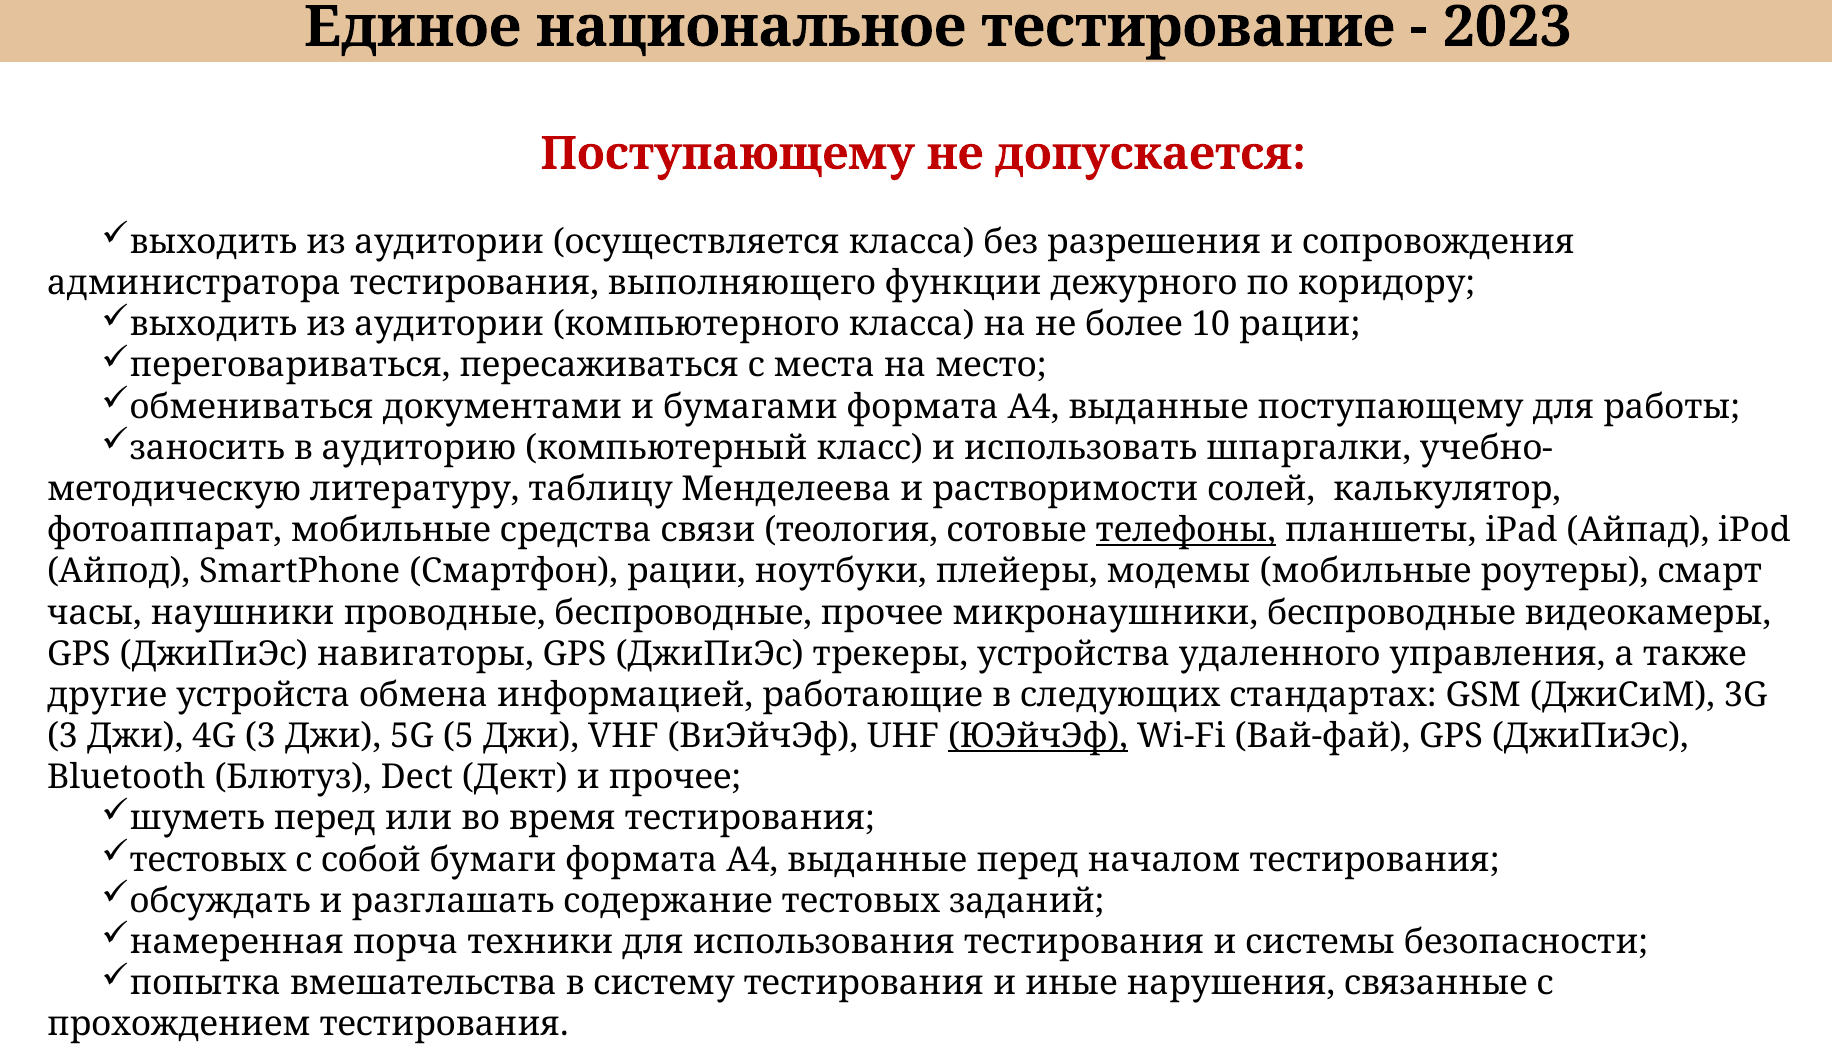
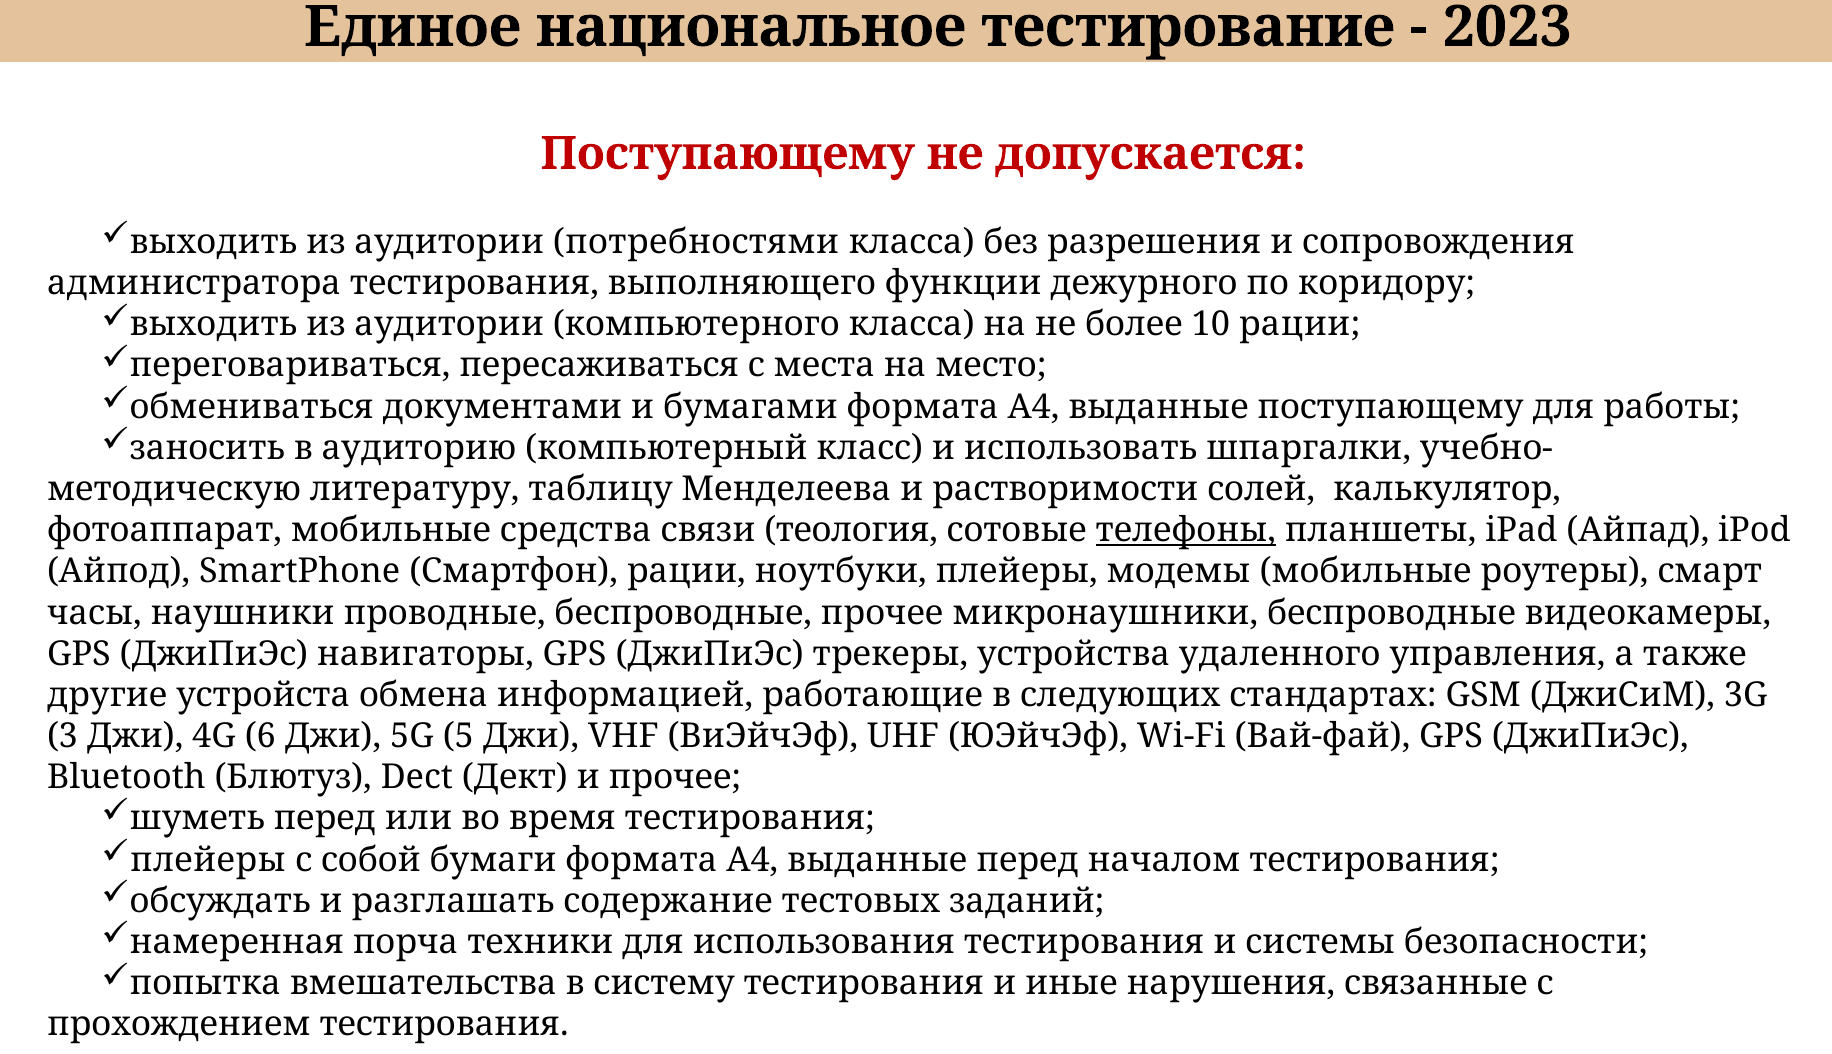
осуществляется: осуществляется -> потребностями (696, 242)
4G 3: 3 -> 6 (260, 736)
ЮЭйчЭф underline: present -> none (1038, 736)
тестовых: тестовых -> плейеры (208, 860)
